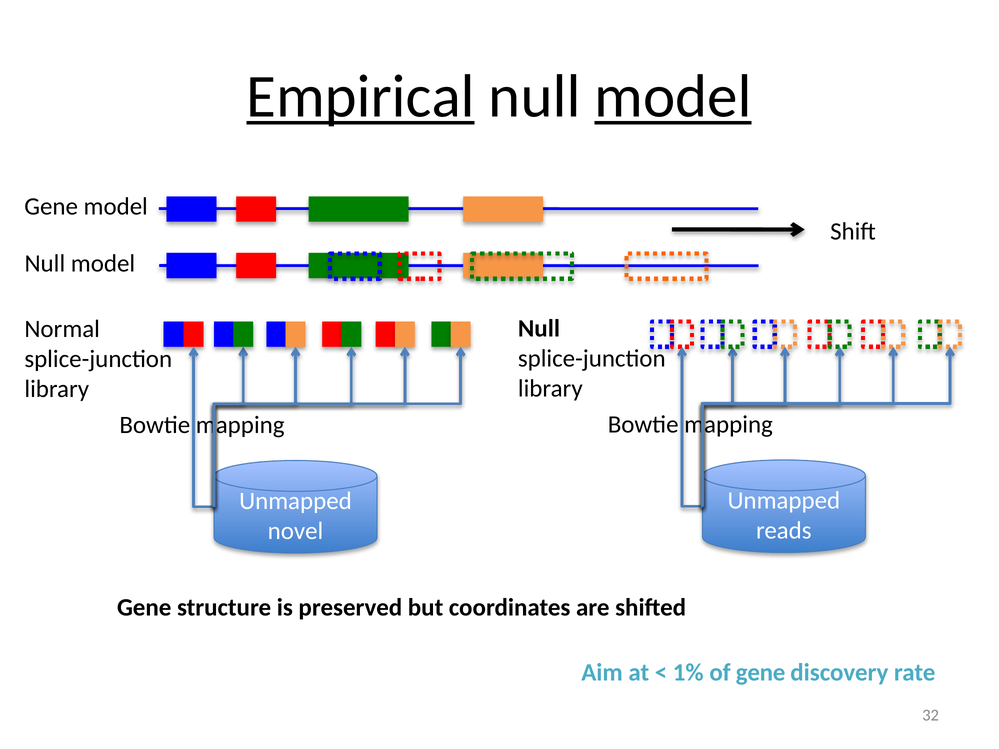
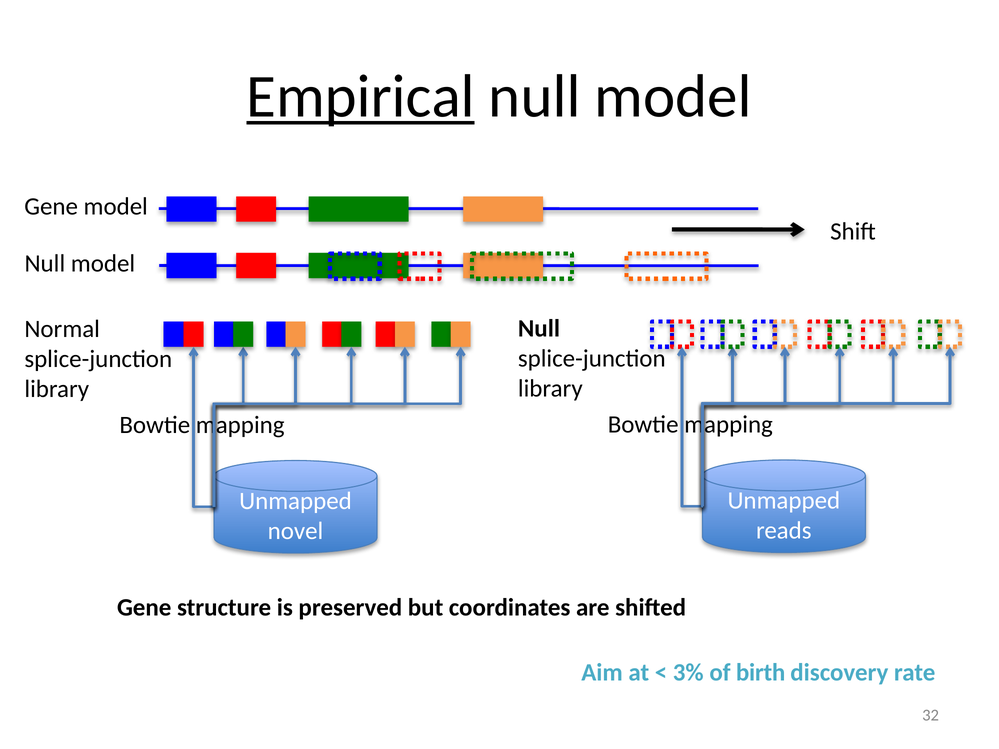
model underline: present -> none (673, 97)
1%: 1% -> 3% (688, 673)
of gene: gene -> birth (761, 673)
